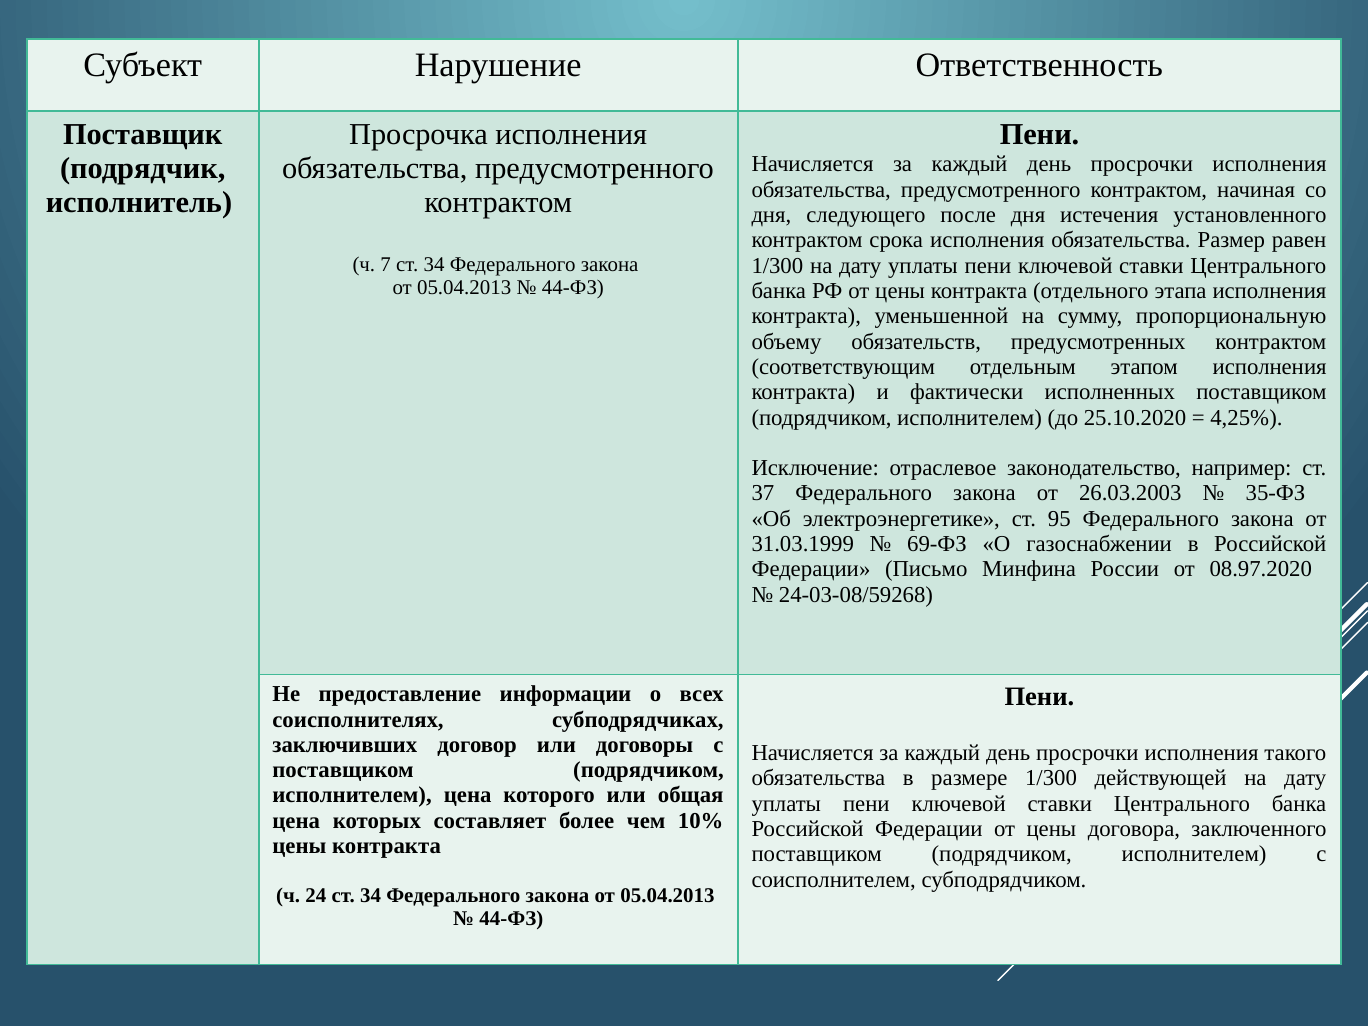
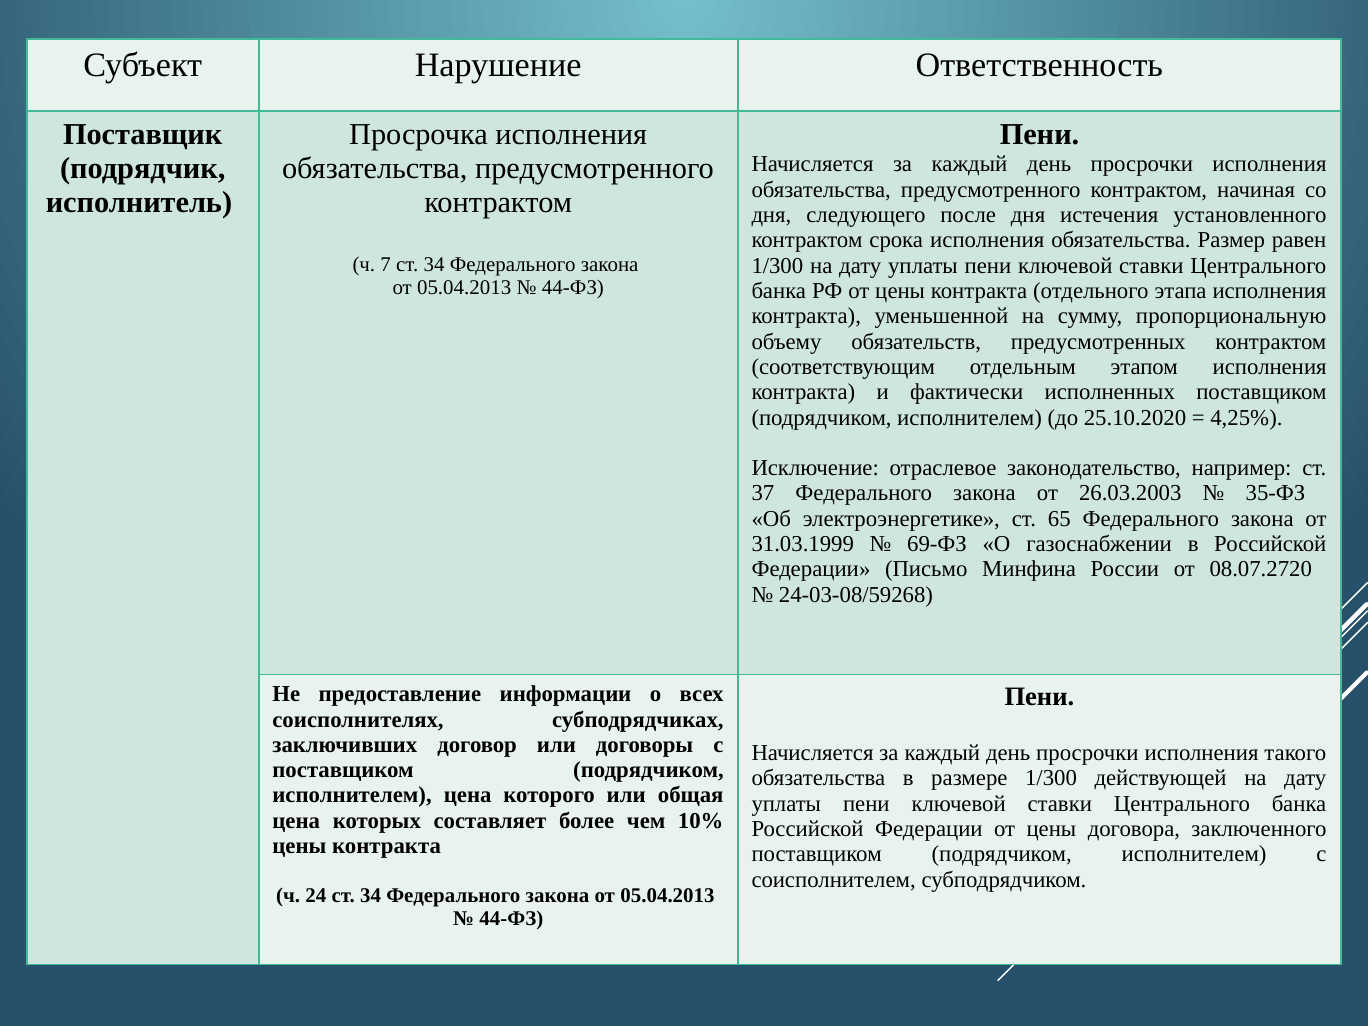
95: 95 -> 65 (1059, 519)
08.97.2020: 08.97.2020 -> 08.07.2720 (1261, 569)
